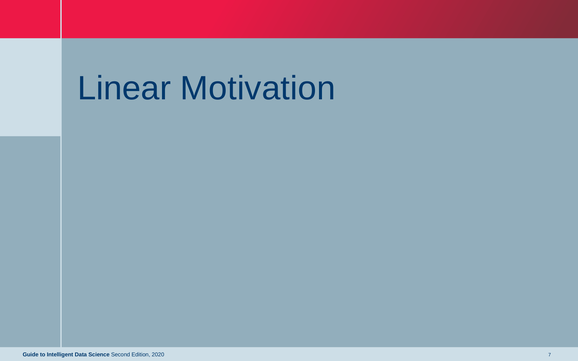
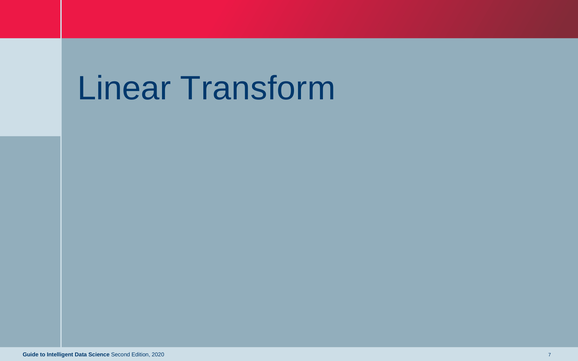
Motivation: Motivation -> Transform (258, 89)
